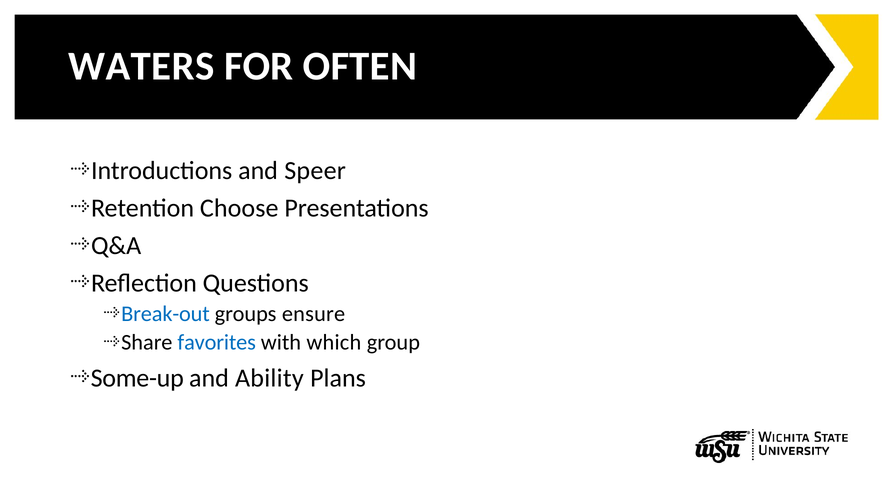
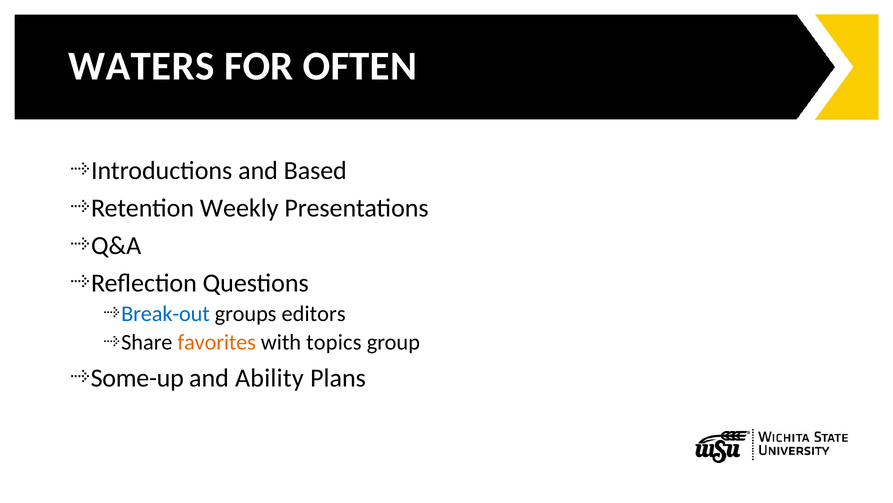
Speer: Speer -> Based (315, 170)
Choose: Choose -> Weekly (239, 208)
ensure: ensure -> editors (314, 313)
favorites colour: blue -> orange (217, 342)
which: which -> topics (334, 342)
